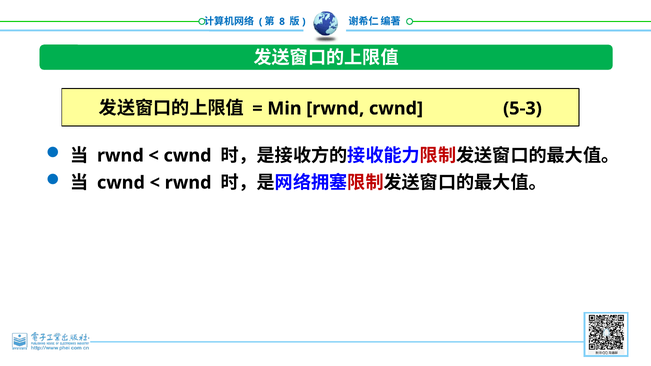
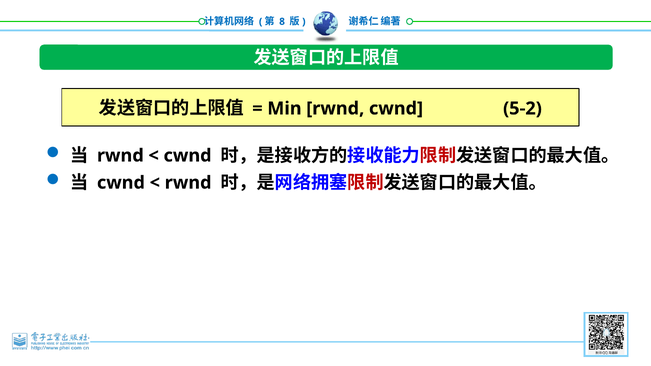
5-3: 5-3 -> 5-2 (522, 109)
